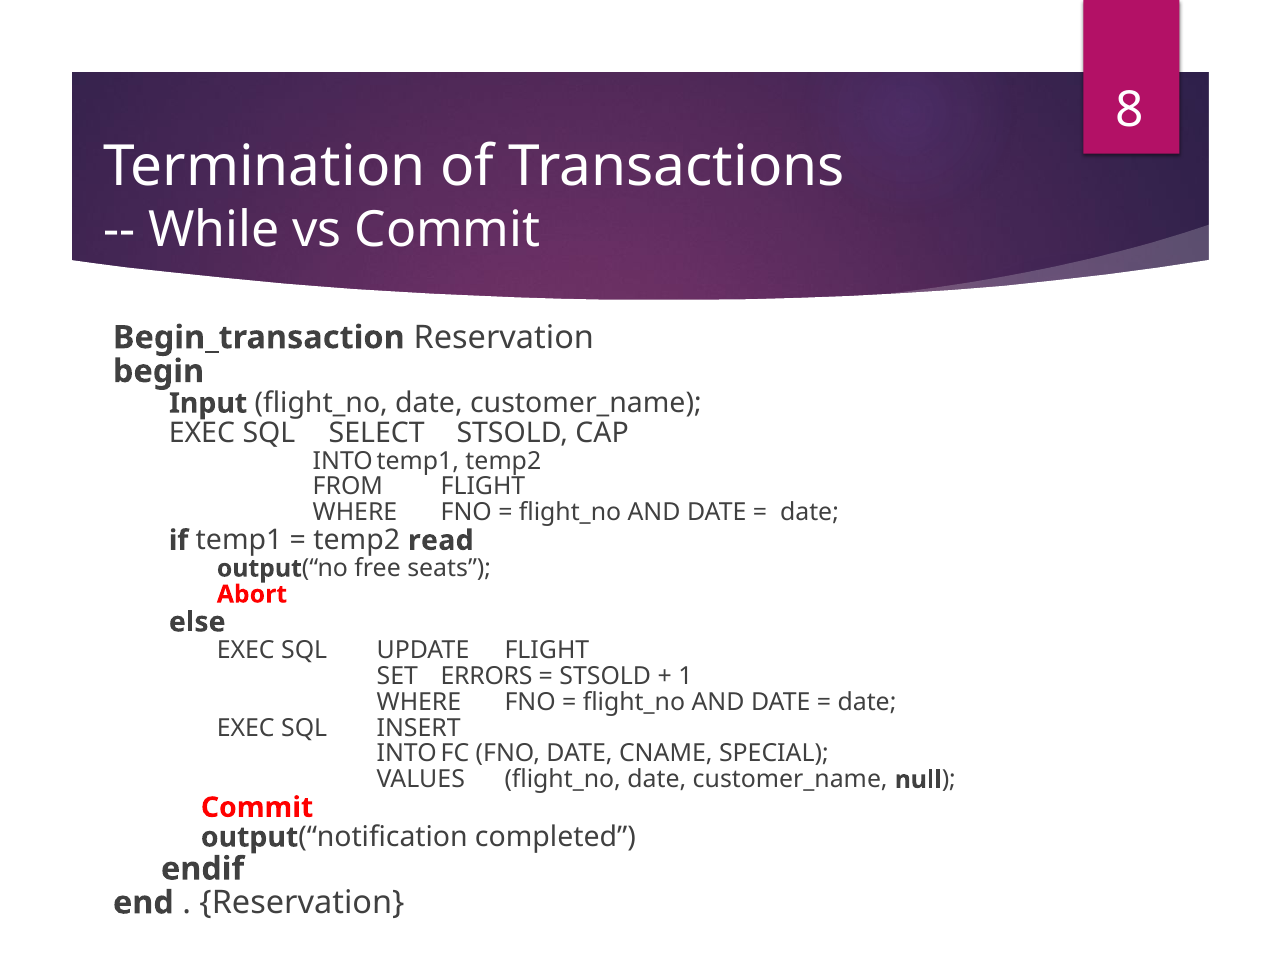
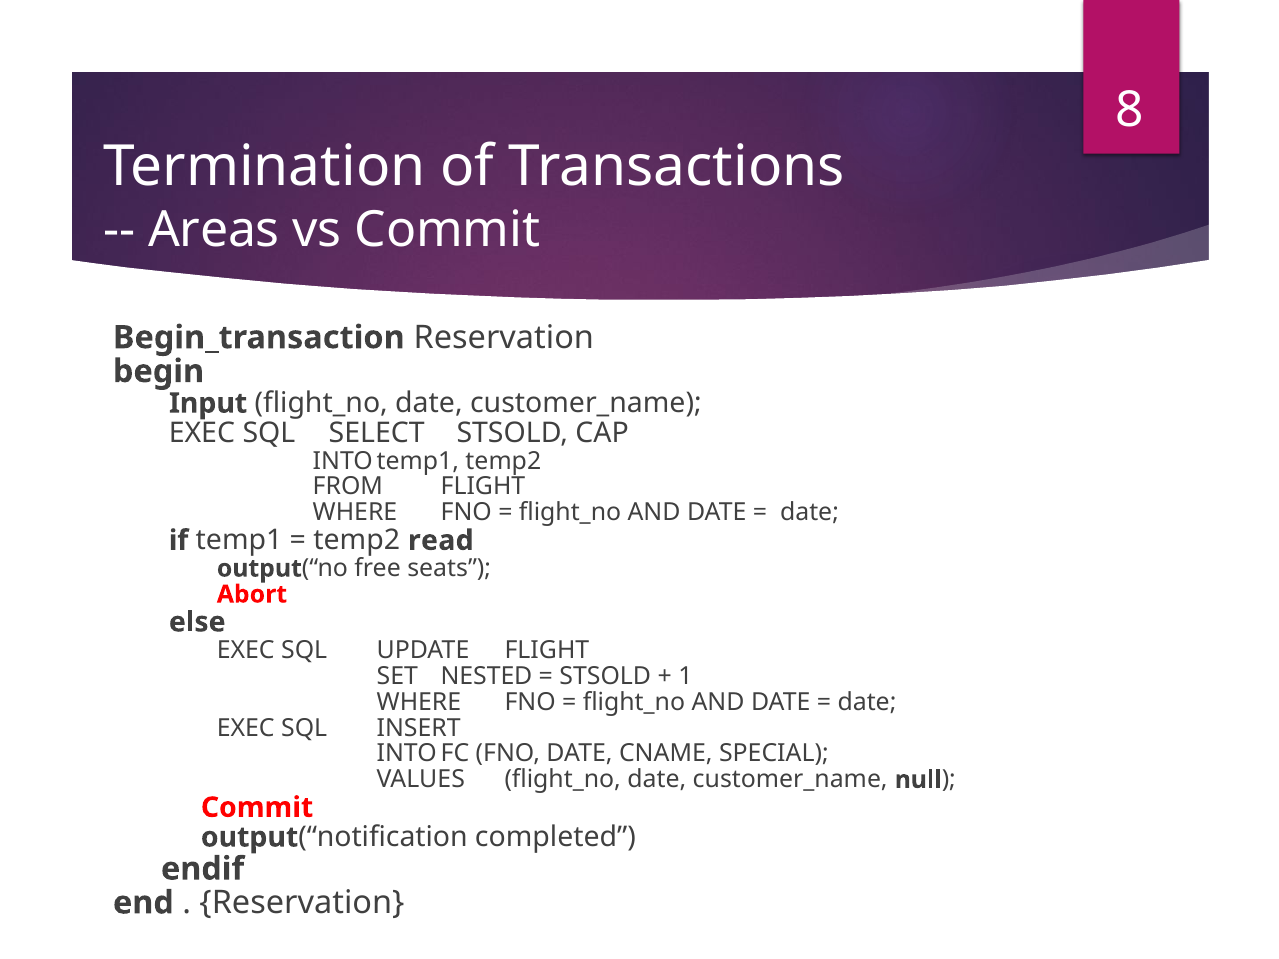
While: While -> Areas (214, 230)
ERRORS: ERRORS -> NESTED (487, 676)
